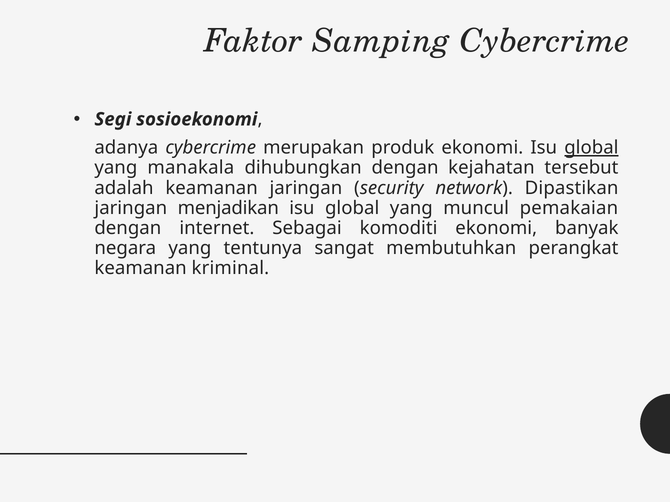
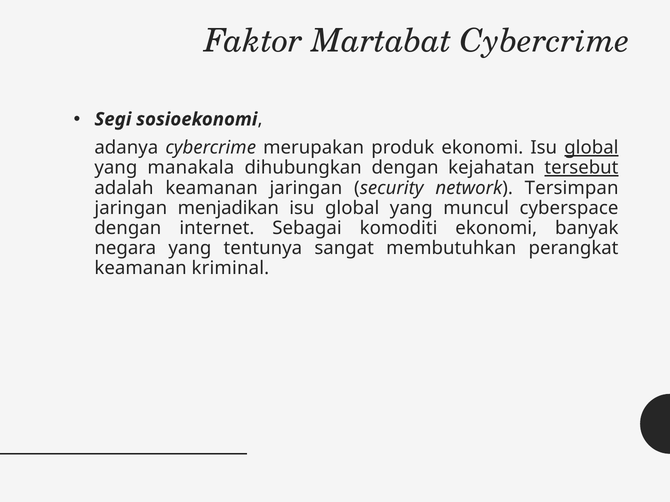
Samping: Samping -> Martabat (381, 41)
tersebut underline: none -> present (581, 168)
Dipastikan: Dipastikan -> Tersimpan (572, 188)
pemakaian: pemakaian -> cyberspace (569, 208)
